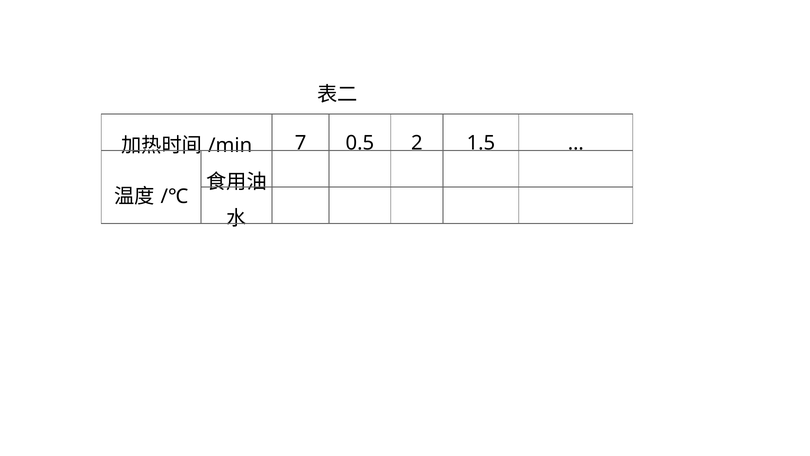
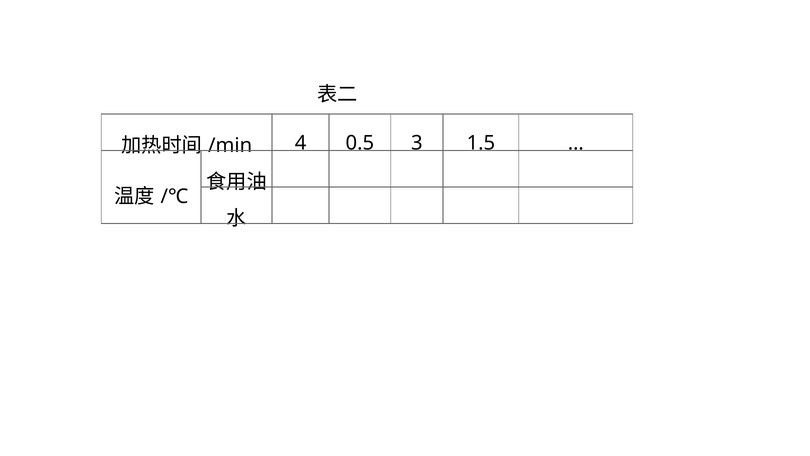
7: 7 -> 4 (301, 143)
2: 2 -> 3 (417, 143)
